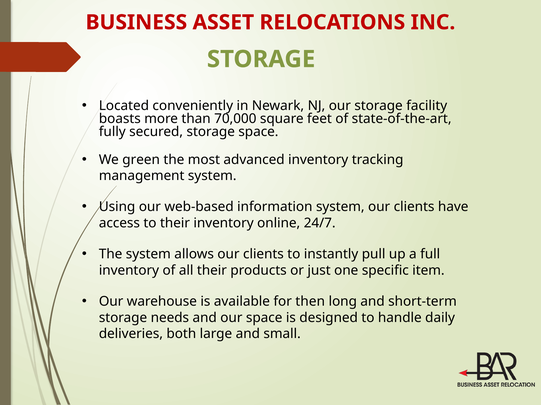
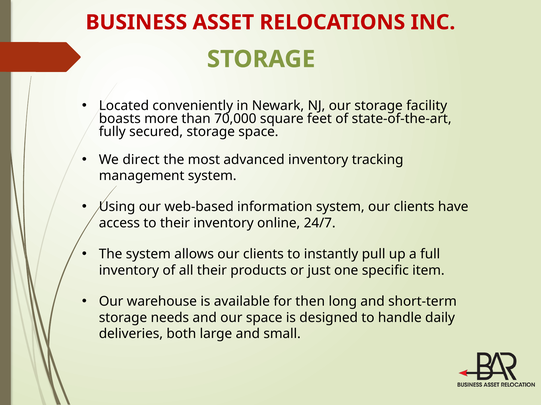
green: green -> direct (141, 160)
